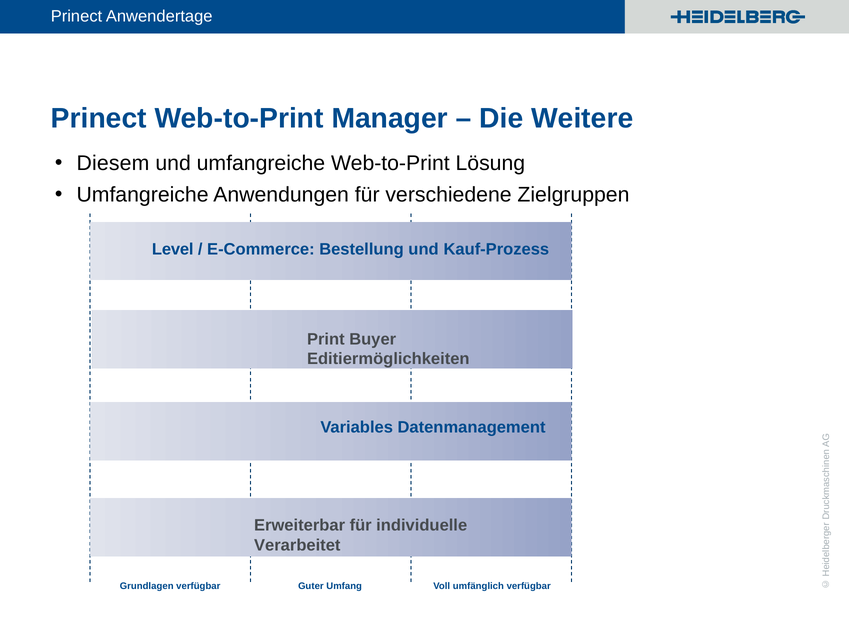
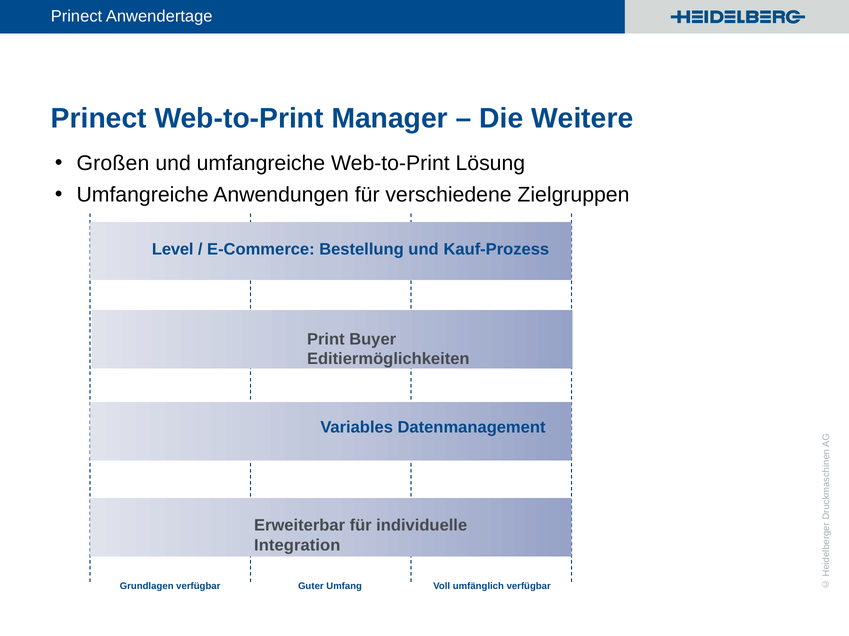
Diesem: Diesem -> Großen (113, 163)
Verarbeitet: Verarbeitet -> Integration (297, 546)
